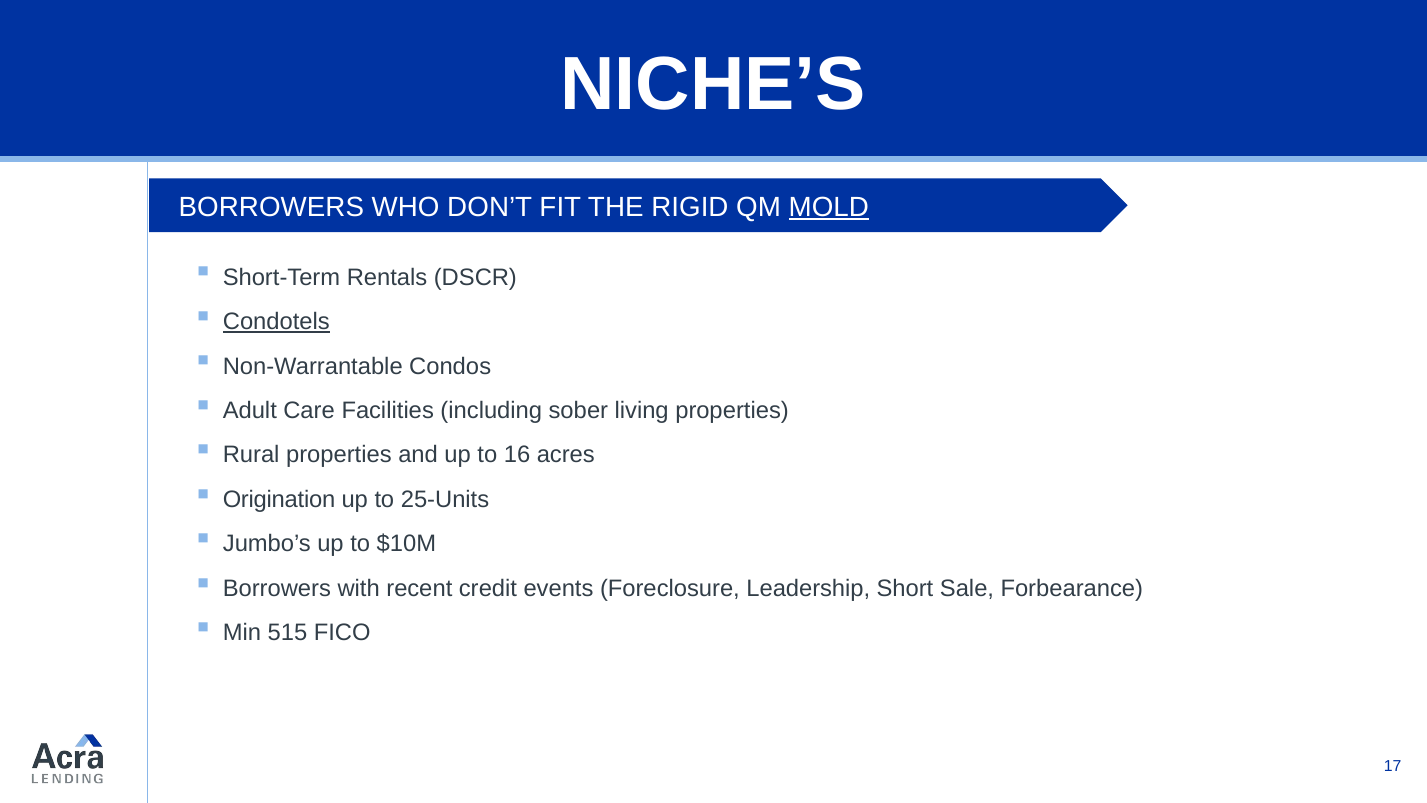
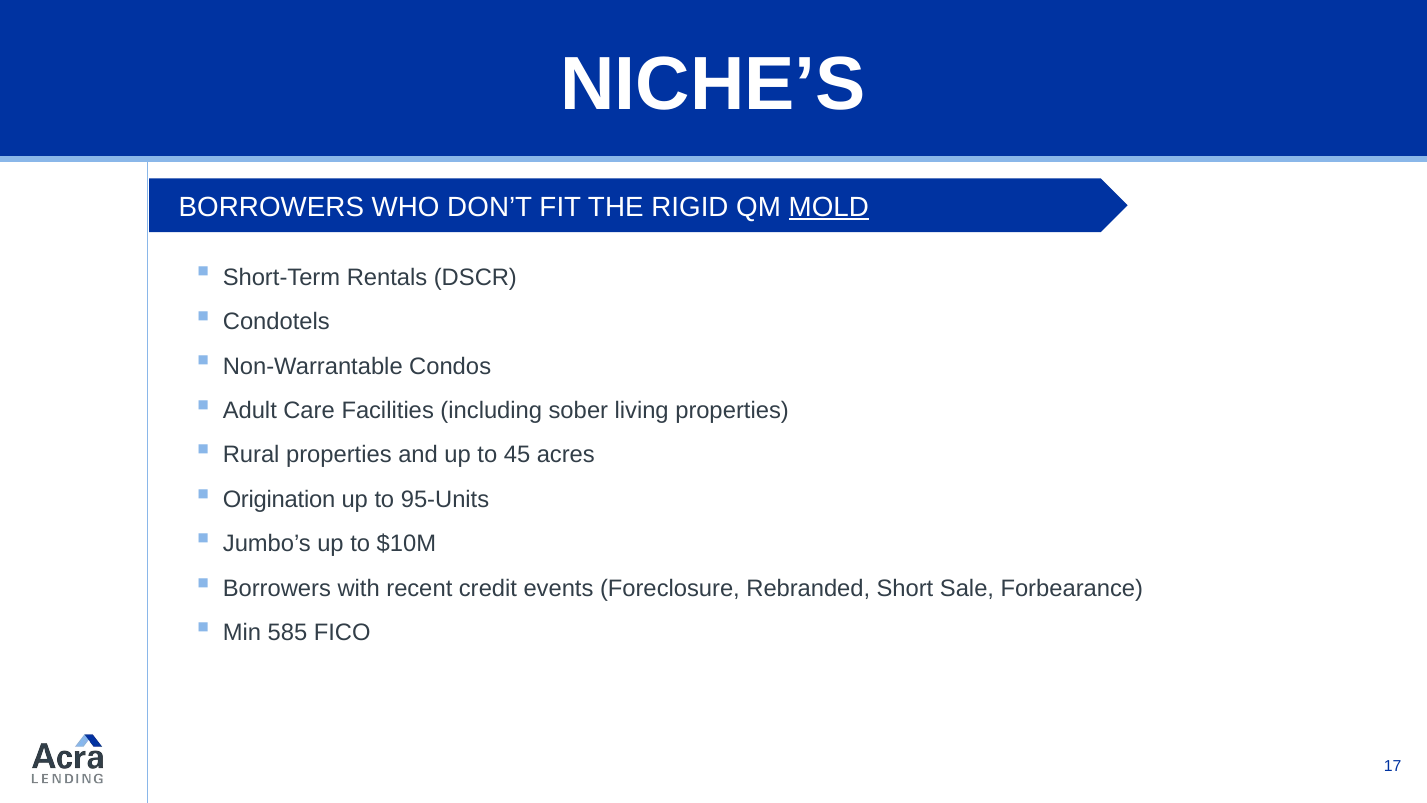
Condotels underline: present -> none (276, 322)
16: 16 -> 45 (517, 455)
25-Units: 25-Units -> 95-Units (445, 499)
Leadership: Leadership -> Rebranded (808, 588)
515: 515 -> 585 (287, 633)
